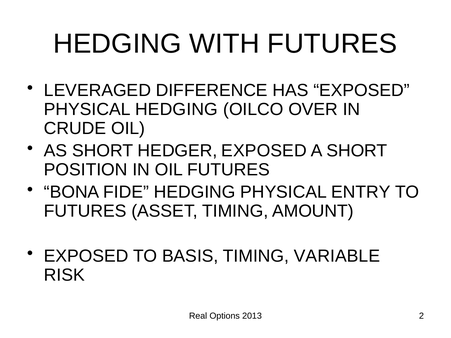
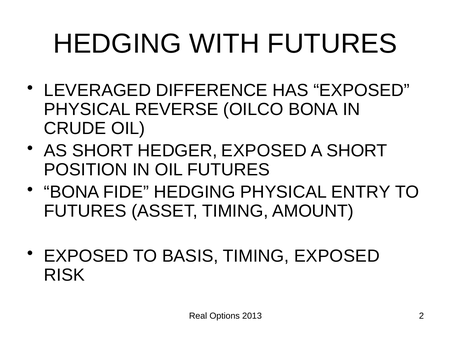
PHYSICAL HEDGING: HEDGING -> REVERSE (177, 110)
OILCO OVER: OVER -> BONA (313, 110)
TIMING VARIABLE: VARIABLE -> EXPOSED (337, 256)
